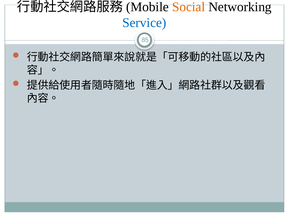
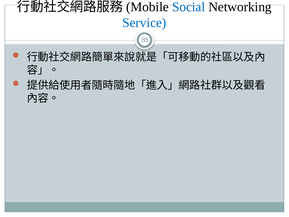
Social colour: orange -> blue (189, 7)
